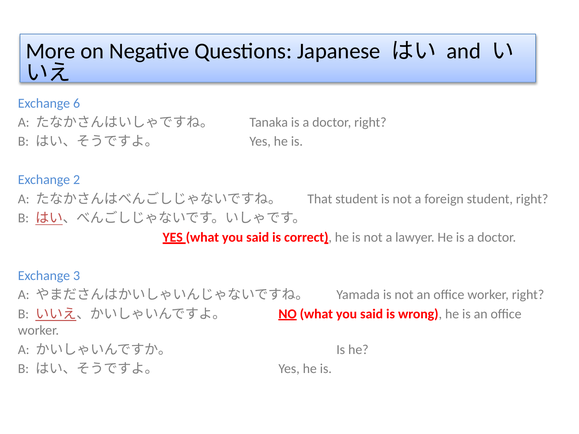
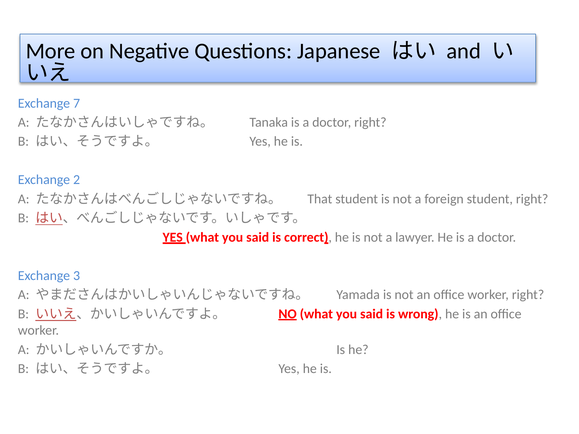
6: 6 -> 7 (77, 103)
